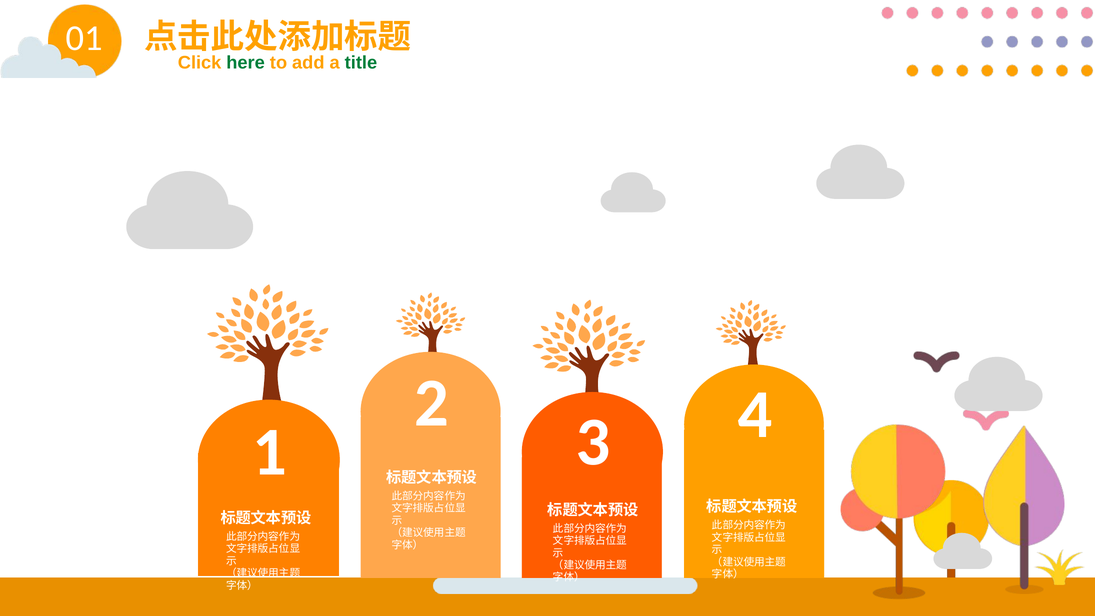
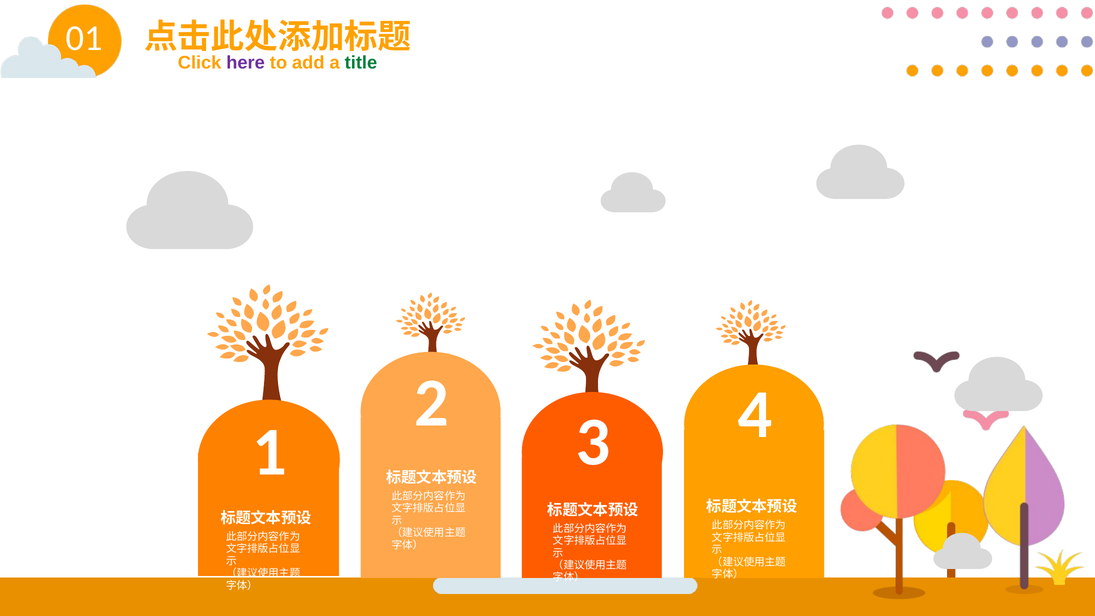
here colour: green -> purple (246, 63)
